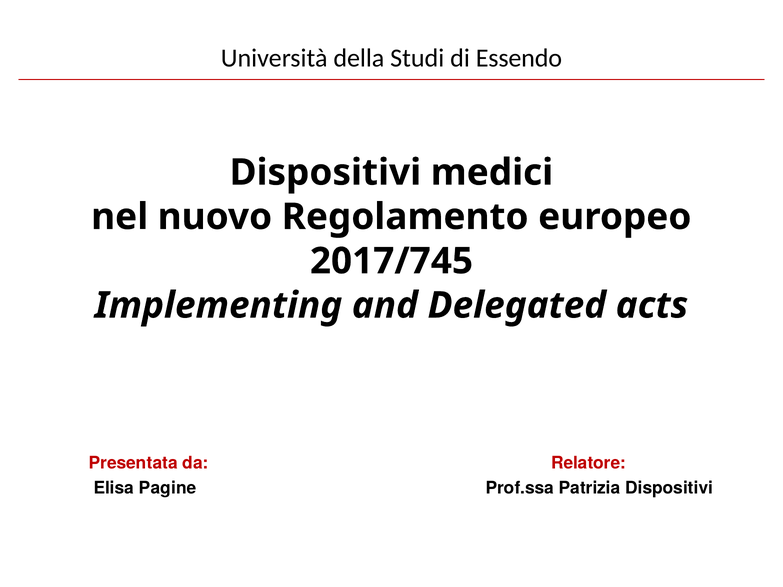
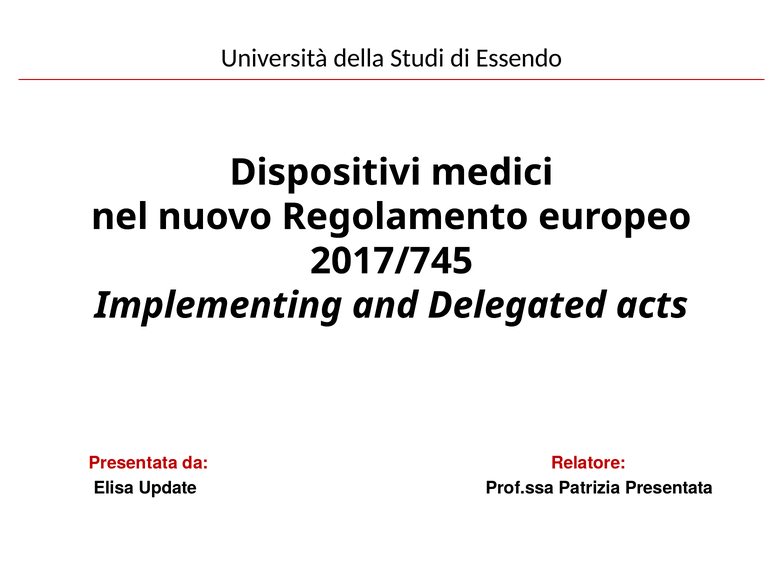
Pagine: Pagine -> Update (168, 488)
Patrizia Dispositivi: Dispositivi -> Presentata (669, 488)
